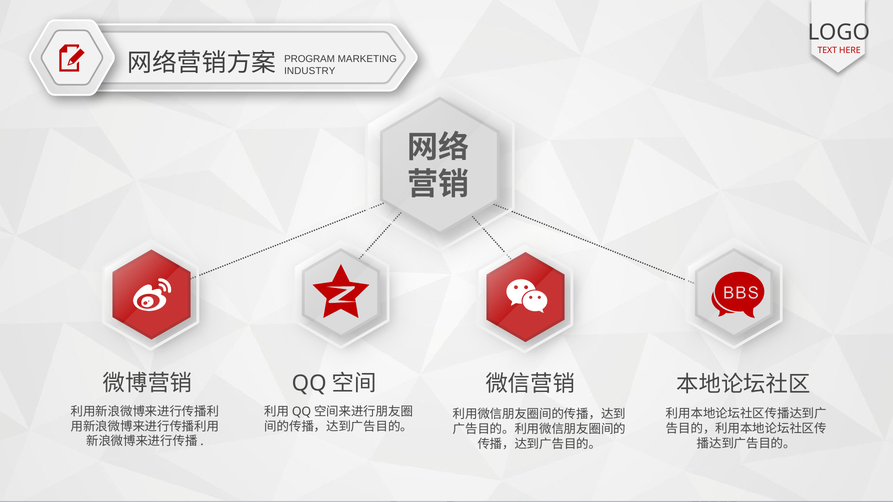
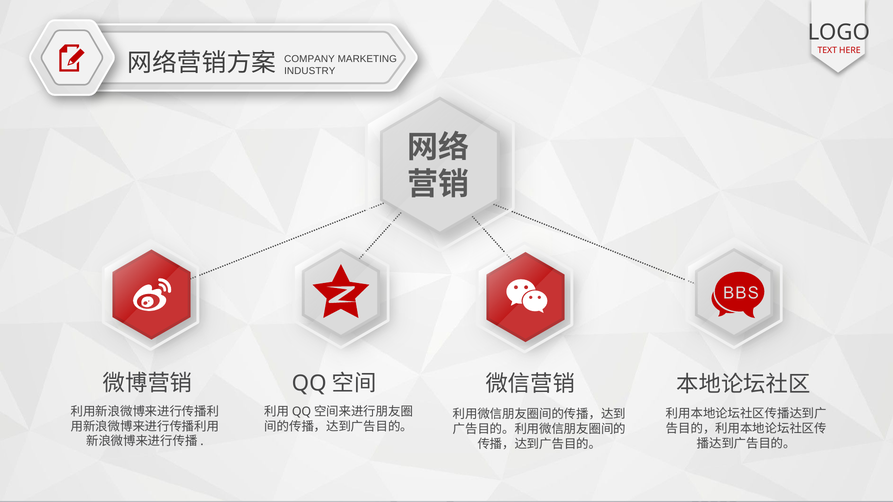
PROGRAM: PROGRAM -> COMPANY (309, 59)
